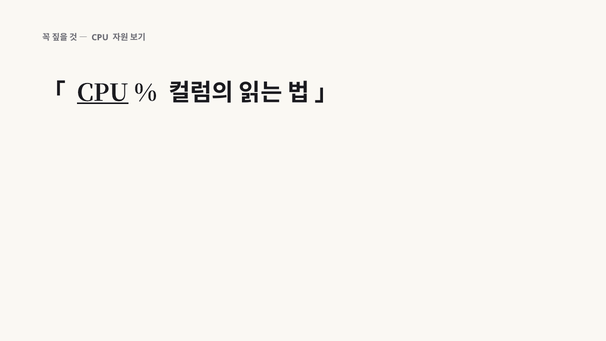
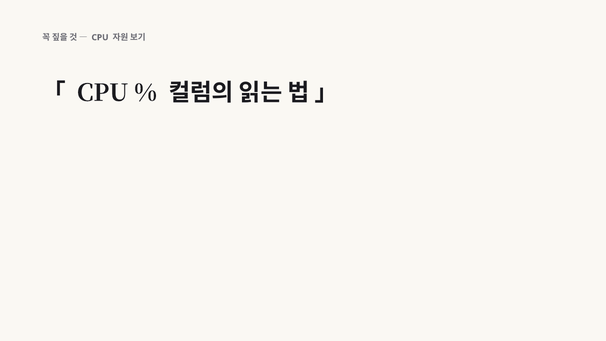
CPU underline: present -> none (103, 93)
